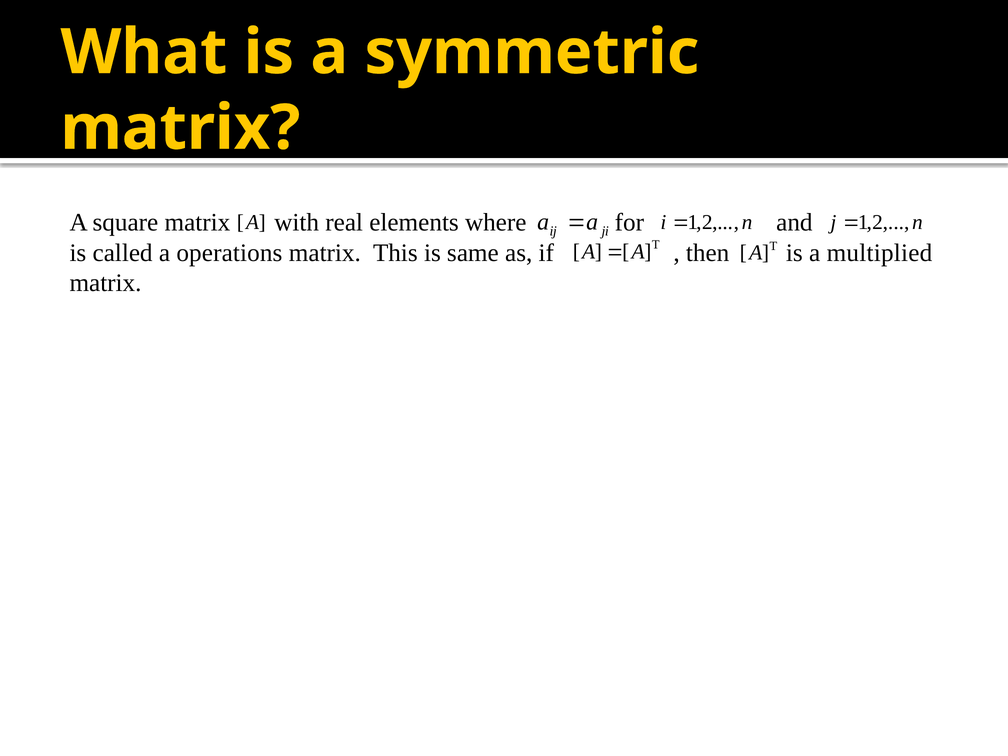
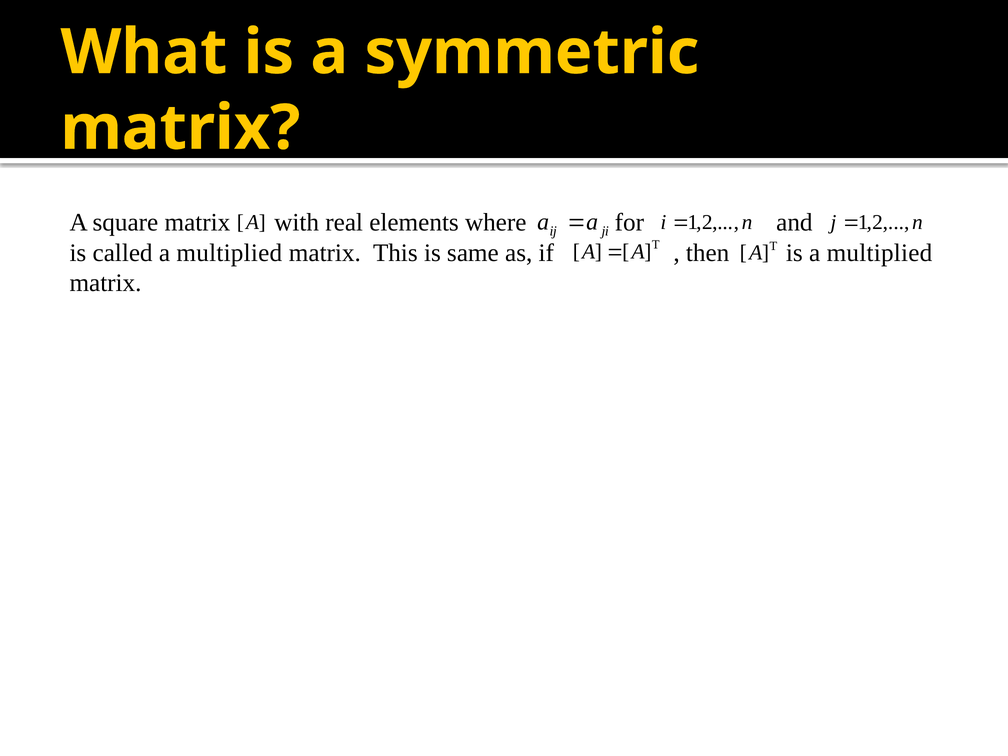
called a operations: operations -> multiplied (229, 253)
